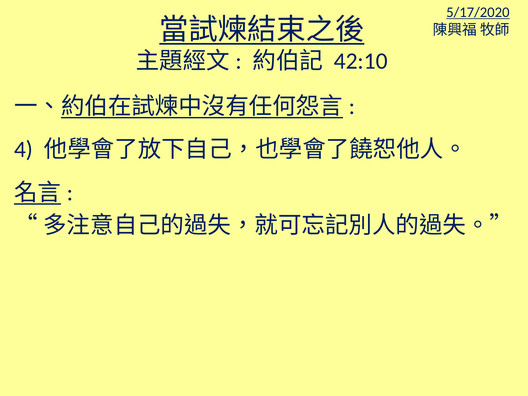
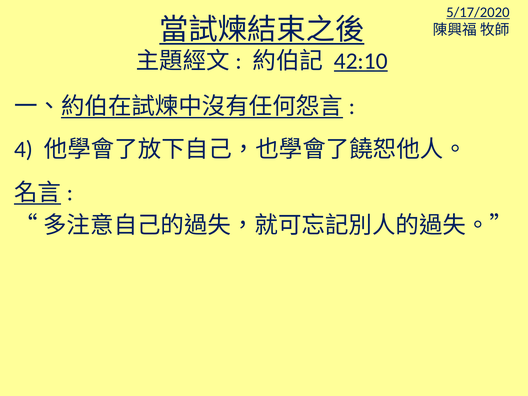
42:10 underline: none -> present (361, 61)
